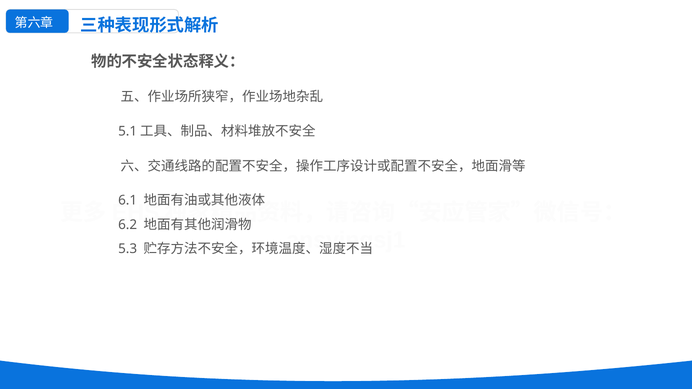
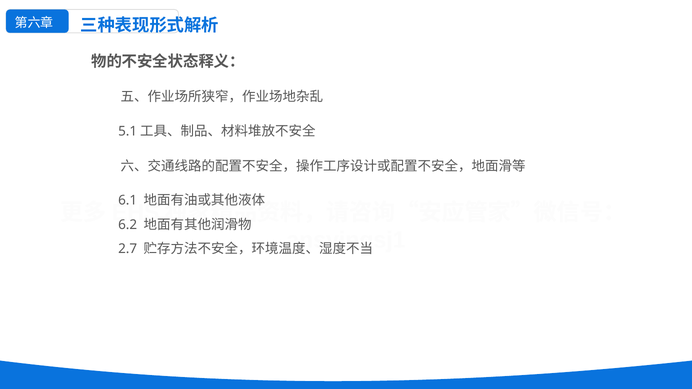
5.3: 5.3 -> 2.7 (128, 249)
